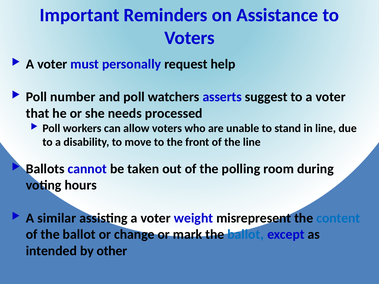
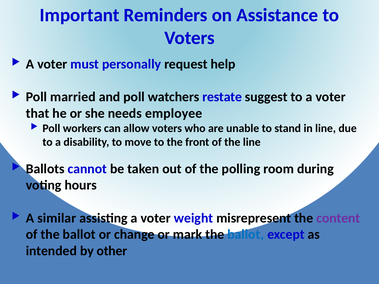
number: number -> married (73, 97)
asserts: asserts -> restate (222, 97)
processed: processed -> employee (174, 113)
content colour: blue -> purple (338, 218)
